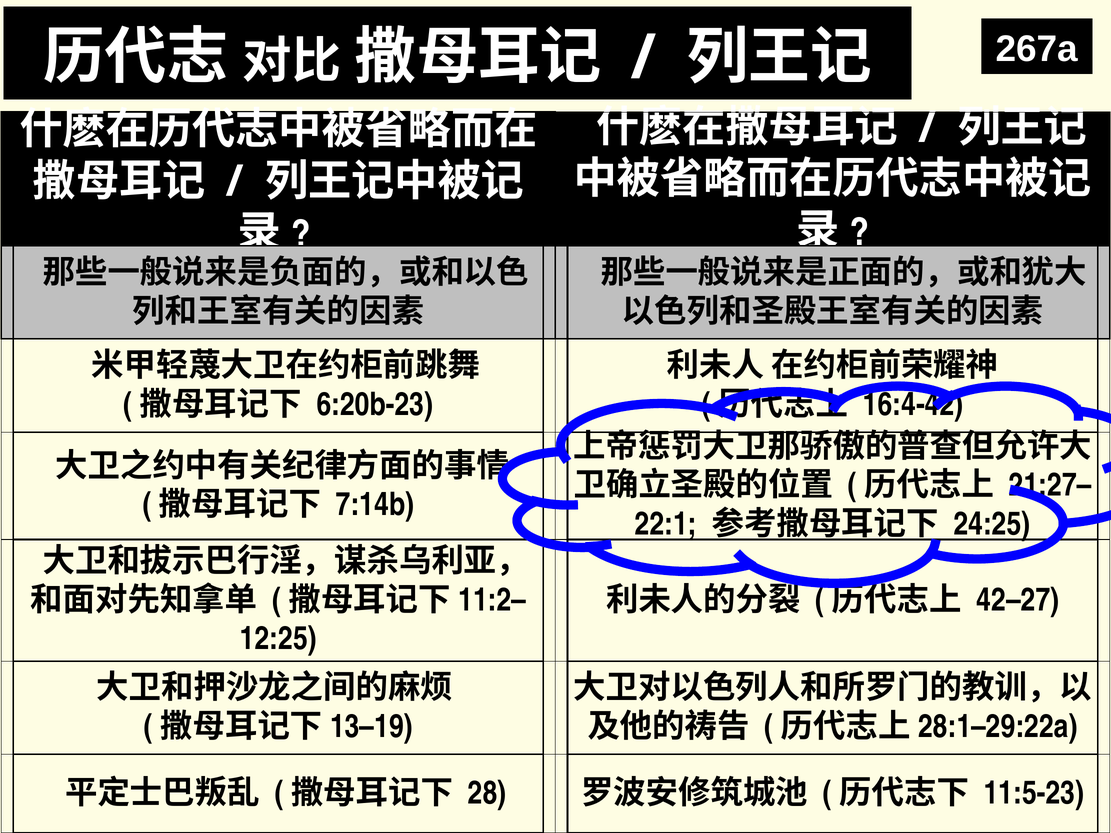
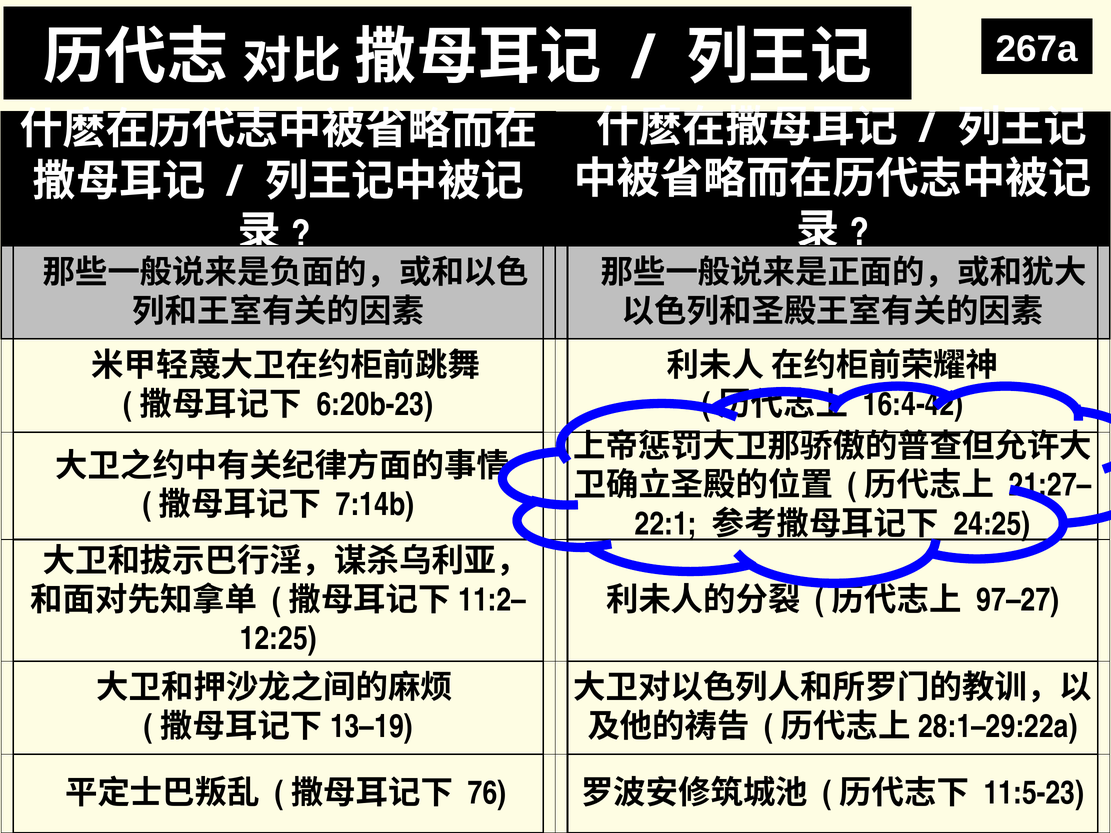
42–27: 42–27 -> 97–27 (1018, 600)
28: 28 -> 76 (487, 793)
